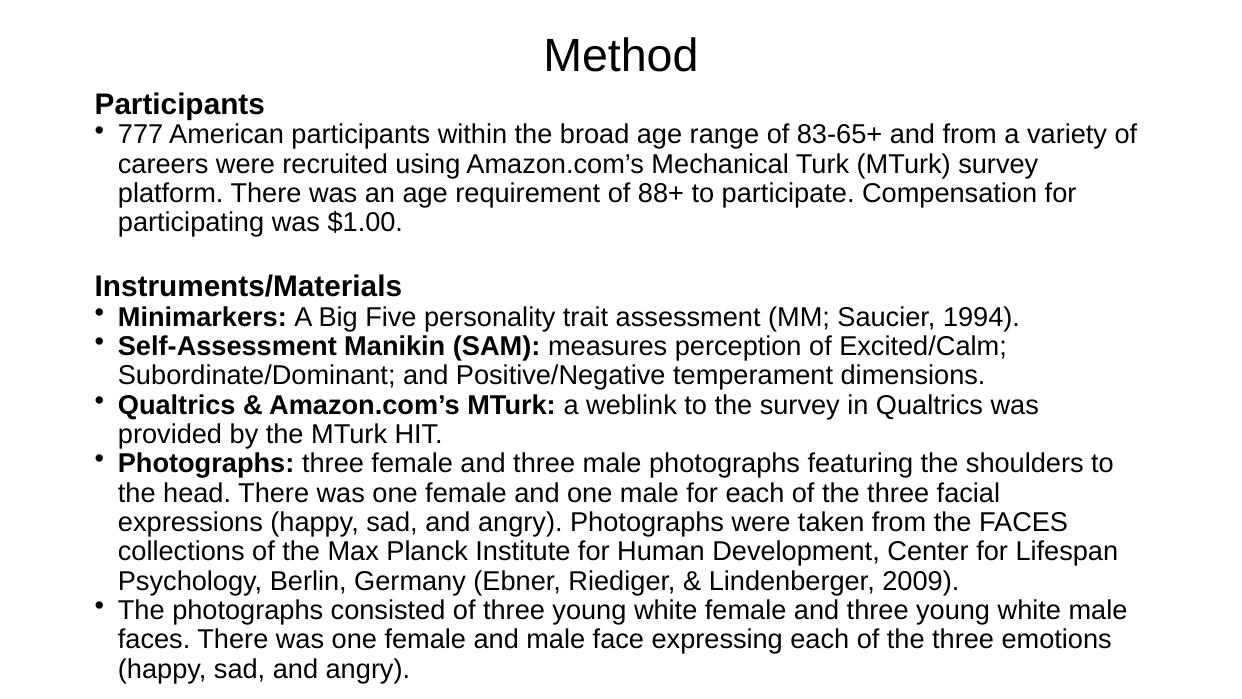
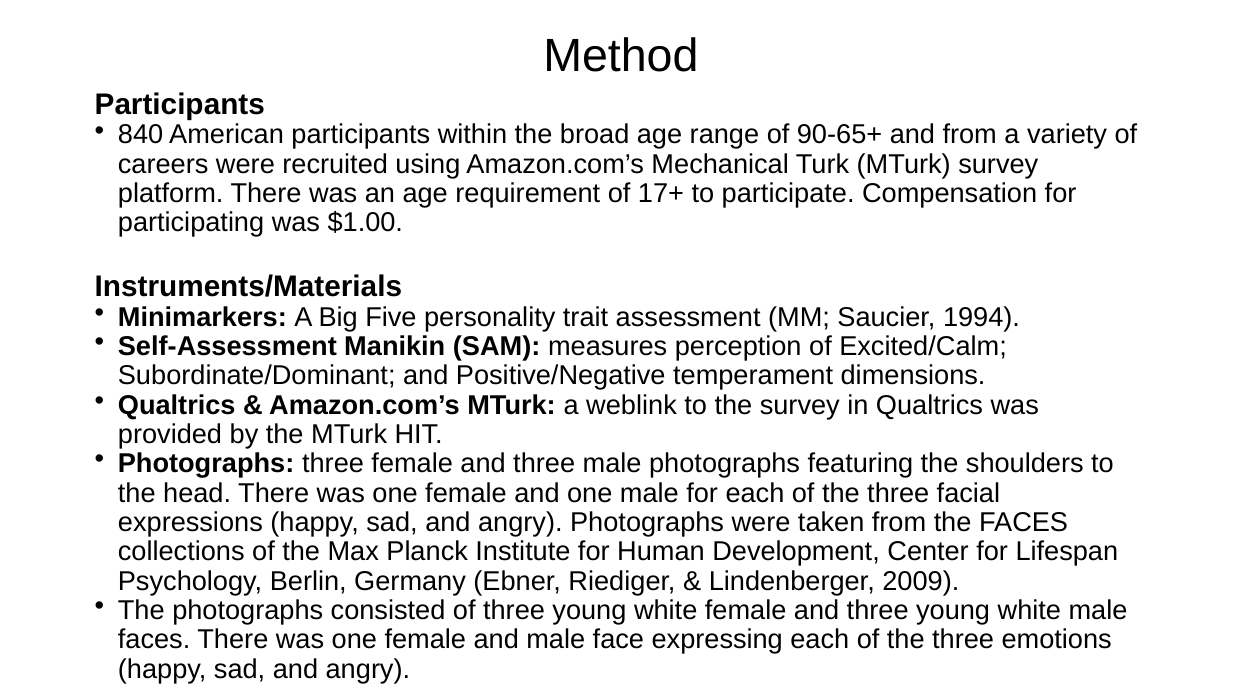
777: 777 -> 840 (141, 135)
83-65+: 83-65+ -> 90-65+ (840, 135)
88+: 88+ -> 17+ (661, 193)
